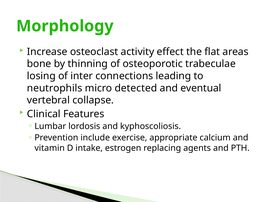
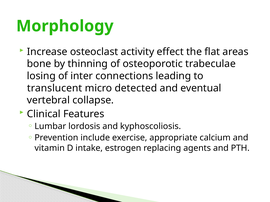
neutrophils: neutrophils -> translucent (55, 88)
